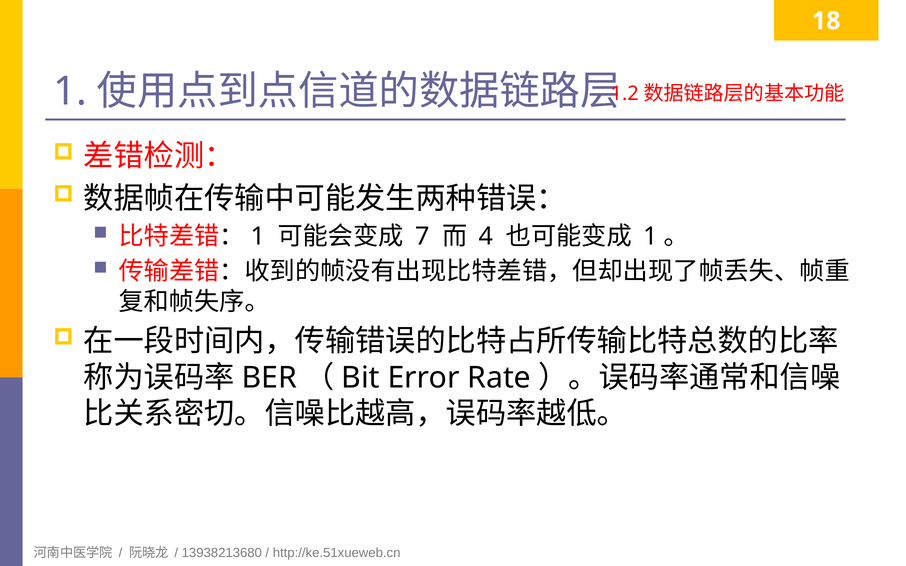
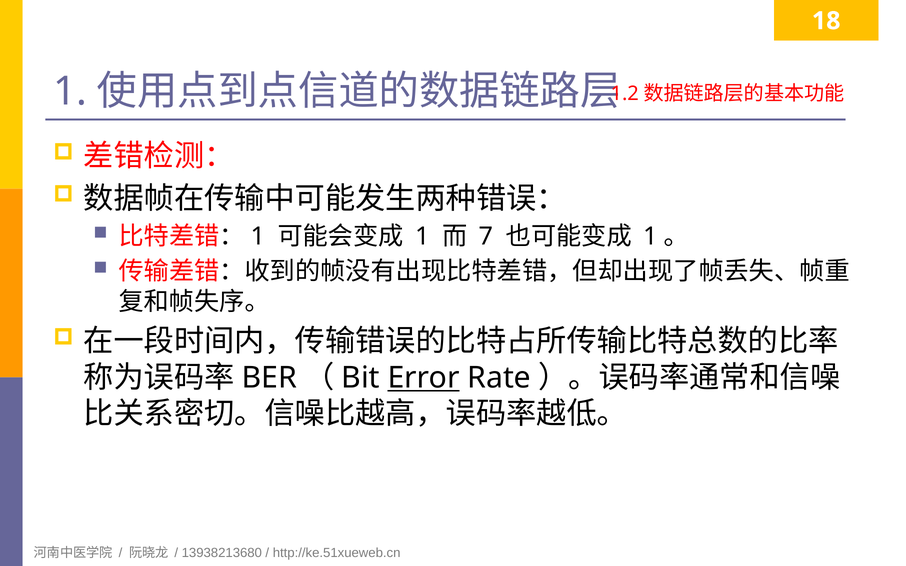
7: 7 -> 1 (422, 237)
4: 4 -> 7 (486, 237)
Error underline: none -> present (424, 378)
